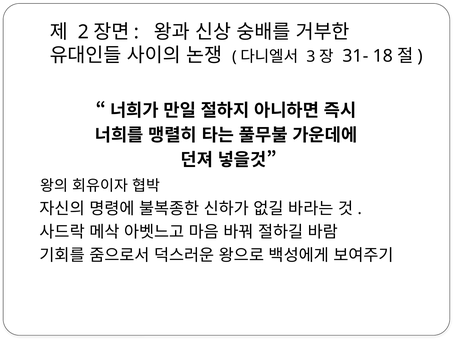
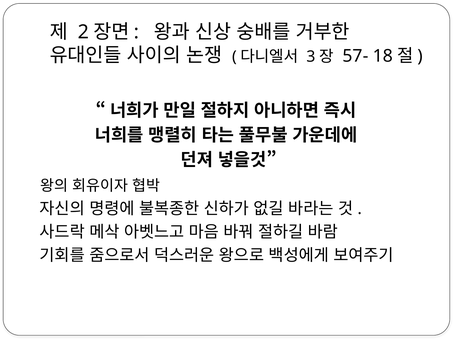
31-: 31- -> 57- (355, 56)
